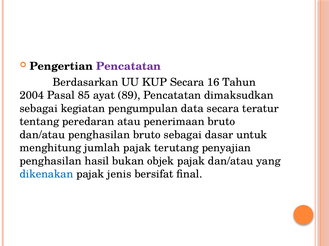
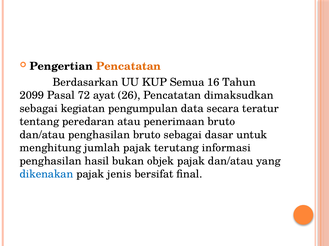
Pencatatan colour: purple -> orange (129, 67)
KUP Secara: Secara -> Semua (187, 82)
2004: 2004 -> 2099 (32, 96)
85: 85 -> 72 (84, 96)
89: 89 -> 26 (129, 96)
penyajian: penyajian -> informasi (226, 148)
